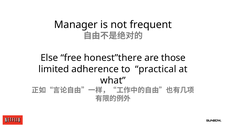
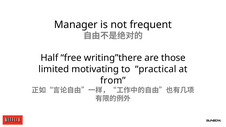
Else: Else -> Half (49, 58)
honest”there: honest”there -> writing”there (113, 58)
adherence: adherence -> motivating (95, 69)
what: what -> from (113, 81)
